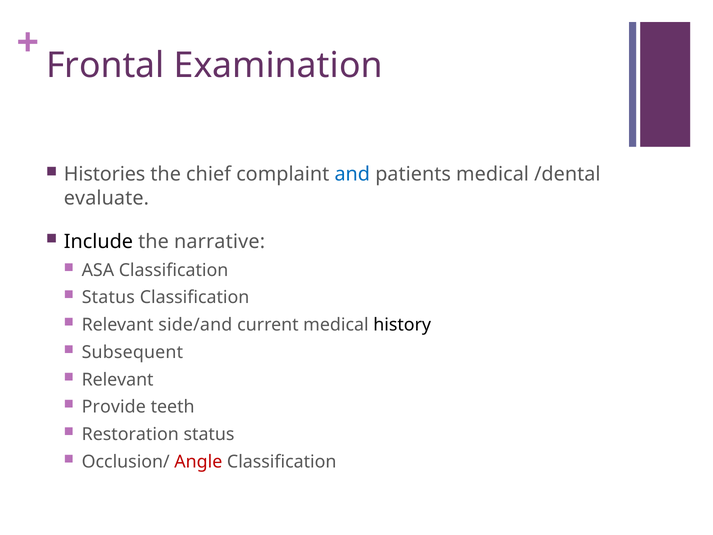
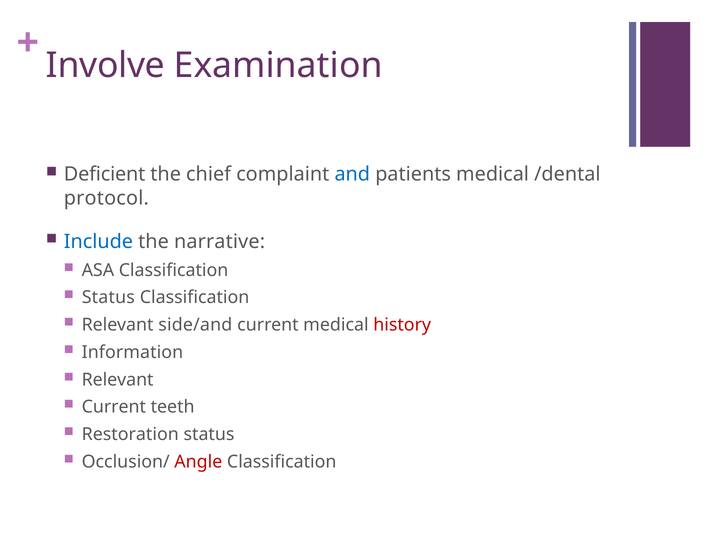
Frontal: Frontal -> Involve (105, 65)
Histories: Histories -> Deficient (105, 174)
evaluate: evaluate -> protocol (106, 198)
Include colour: black -> blue (98, 242)
history colour: black -> red (402, 325)
Subsequent: Subsequent -> Information (132, 352)
Provide: Provide -> Current (114, 407)
